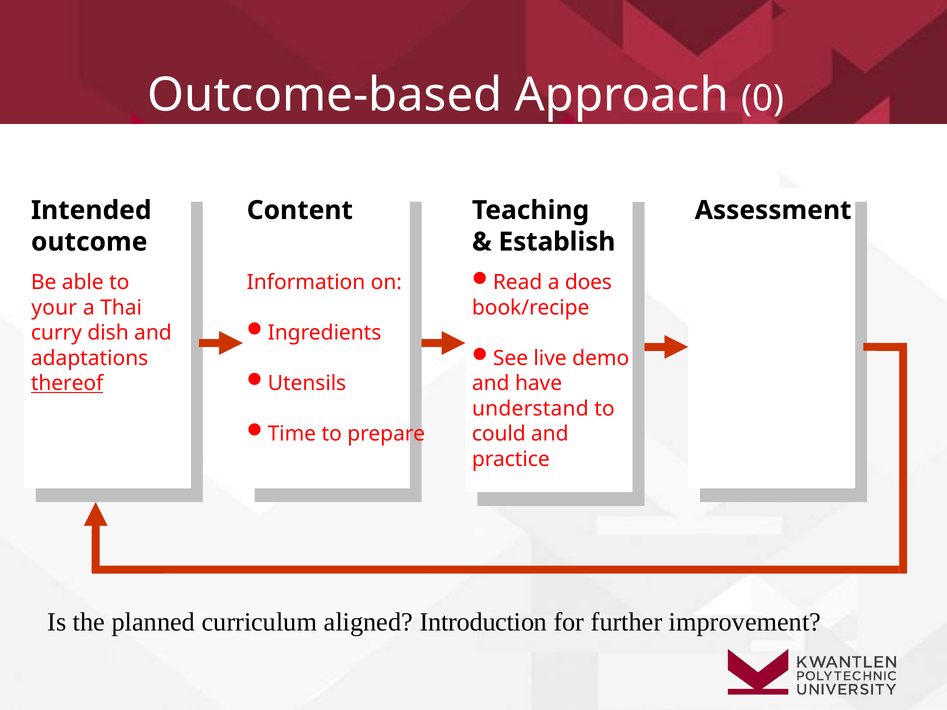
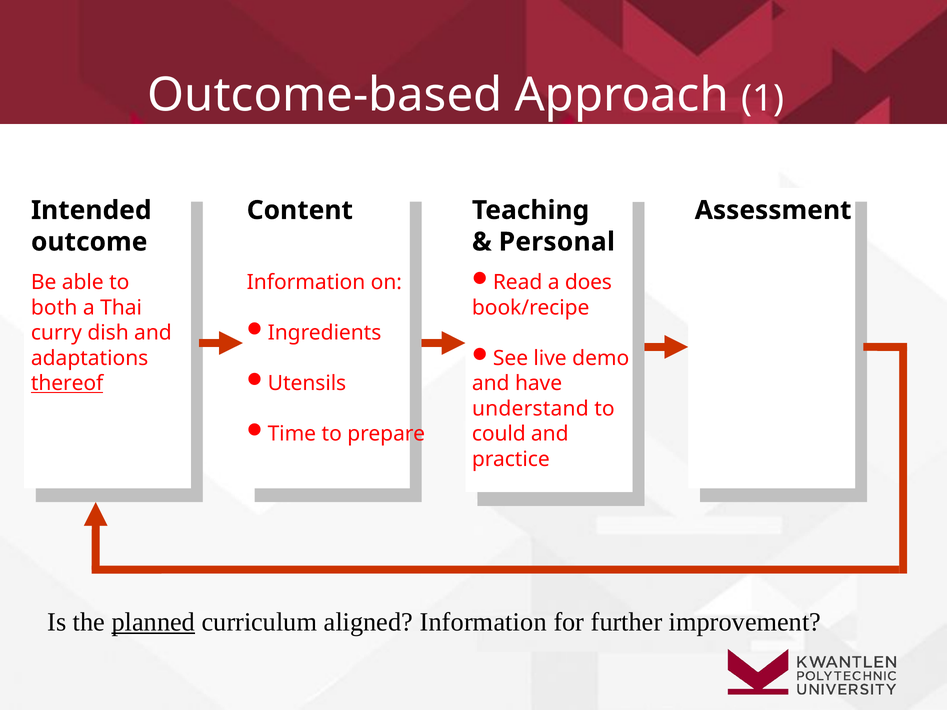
0: 0 -> 1 (763, 99)
Establish: Establish -> Personal (557, 242)
your: your -> both (54, 308)
planned underline: none -> present (153, 622)
aligned Introduction: Introduction -> Information (483, 622)
